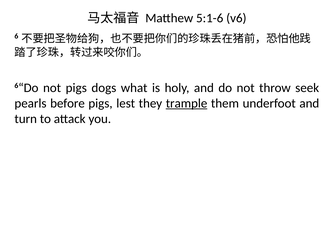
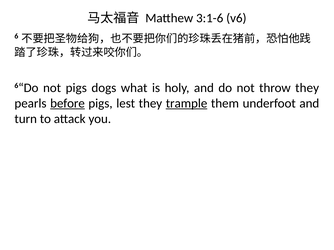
5:1-6: 5:1-6 -> 3:1-6 (210, 18)
throw seek: seek -> they (307, 88)
before underline: none -> present (68, 104)
